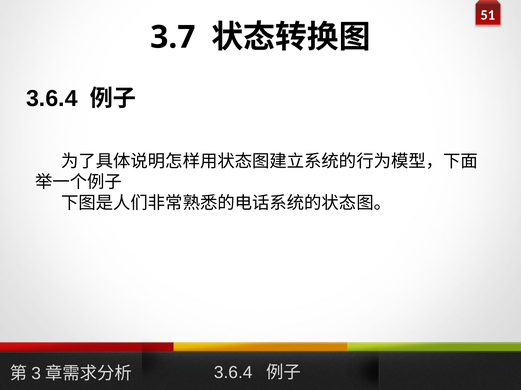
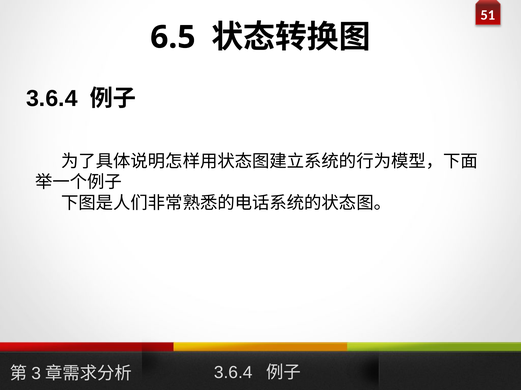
3.7: 3.7 -> 6.5 (173, 37)
